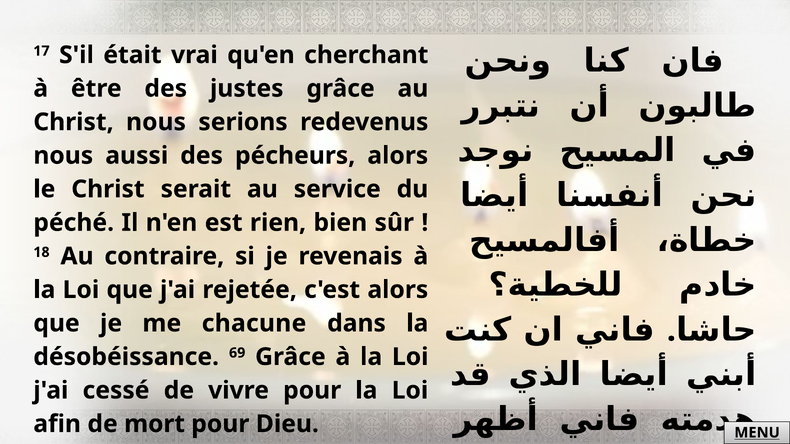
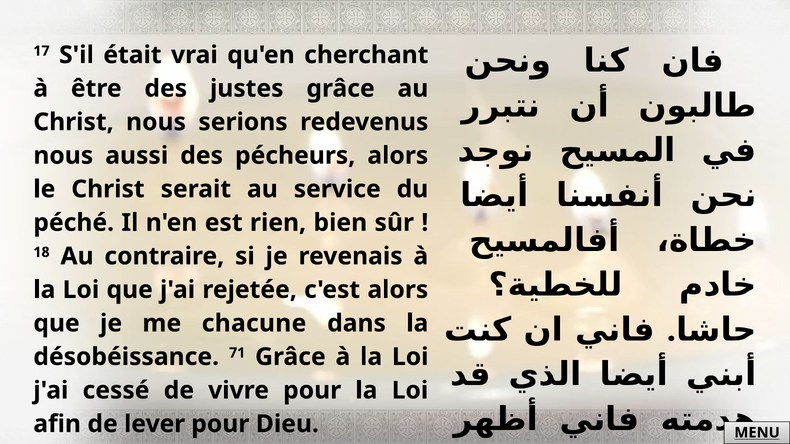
69: 69 -> 71 (237, 353)
mort: mort -> lever (155, 424)
